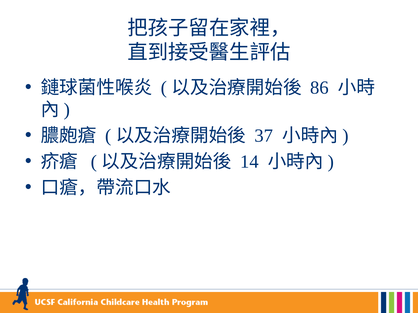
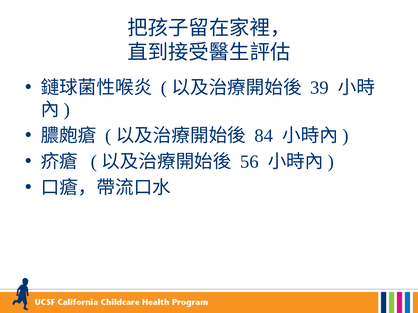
86: 86 -> 39 (320, 88)
37: 37 -> 84 (264, 136)
14: 14 -> 56 (249, 162)
